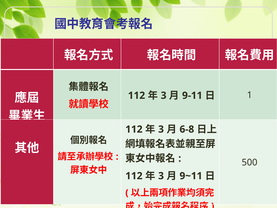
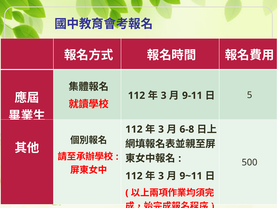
1: 1 -> 5 (250, 95)
